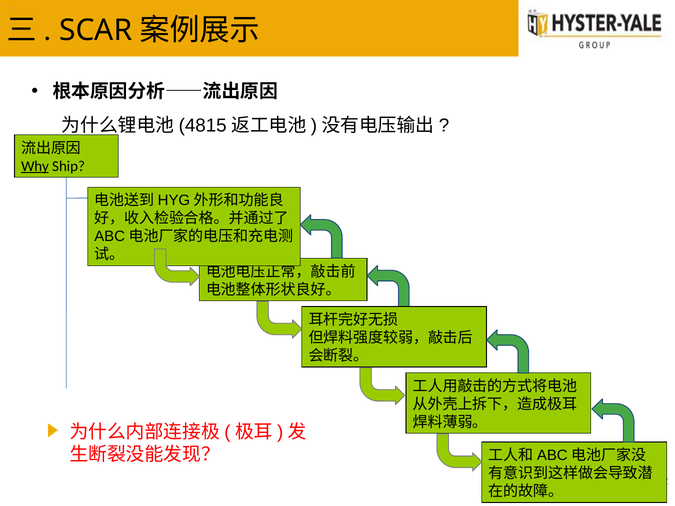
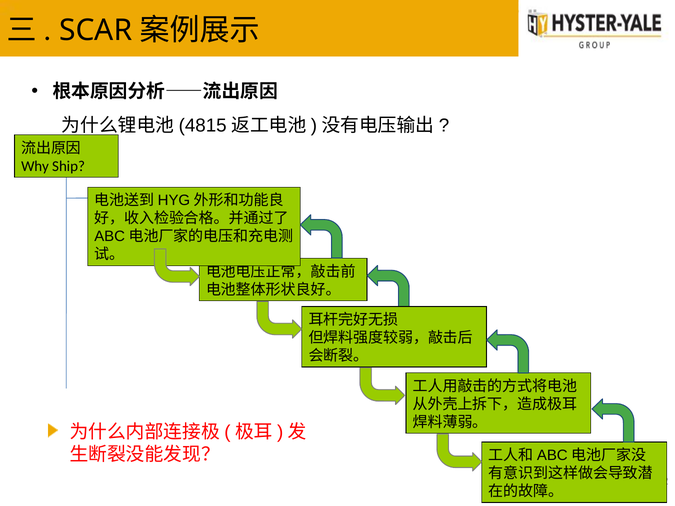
Why underline: present -> none (35, 166)
